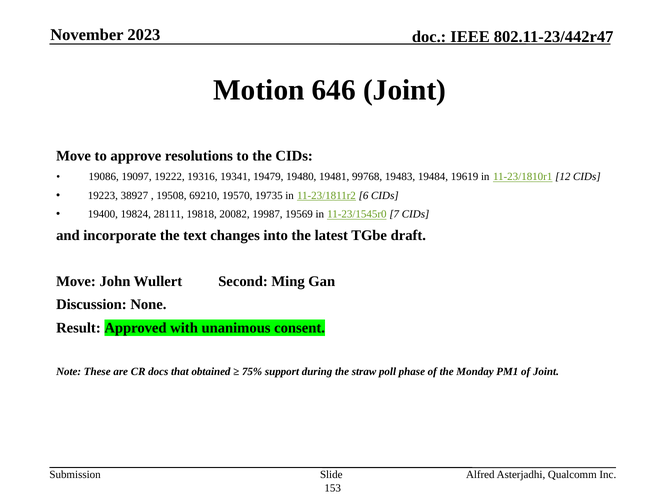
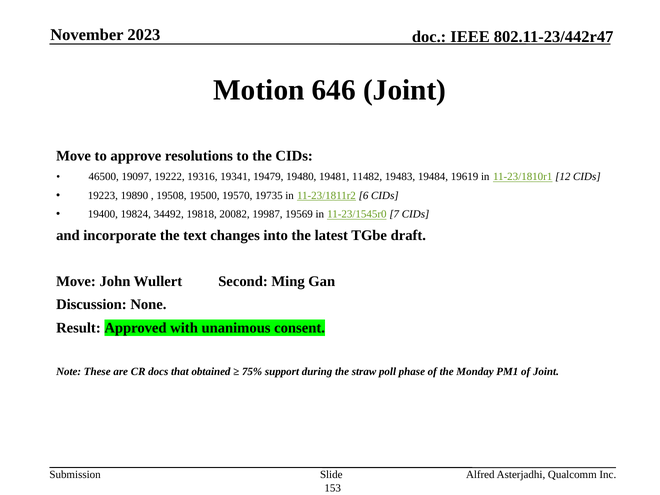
19086: 19086 -> 46500 (104, 177)
99768: 99768 -> 11482 (367, 177)
38927: 38927 -> 19890 (134, 195)
69210: 69210 -> 19500 (204, 195)
28111: 28111 -> 34492 (169, 214)
